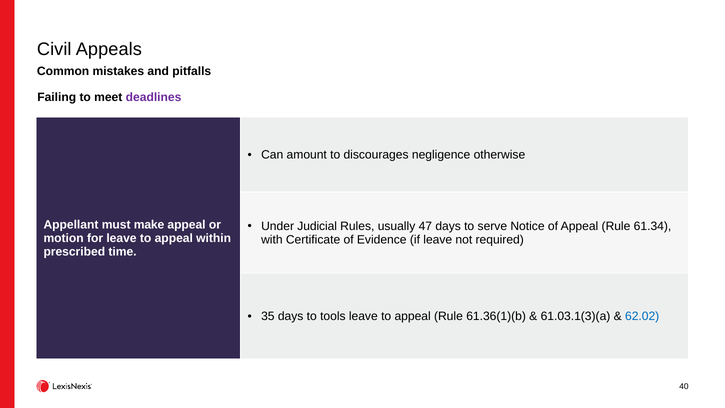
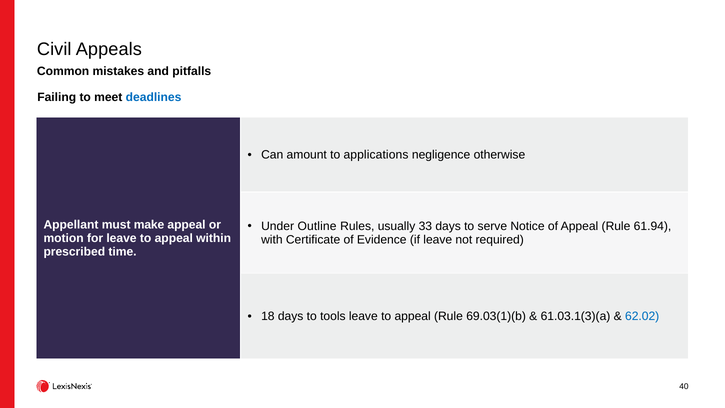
deadlines colour: purple -> blue (154, 97)
discourages: discourages -> applications (376, 155)
Judicial: Judicial -> Outline (317, 226)
47: 47 -> 33 (425, 226)
61.34: 61.34 -> 61.94 (653, 226)
35: 35 -> 18 (268, 317)
61.36(1)(b: 61.36(1)(b -> 69.03(1)(b (496, 317)
